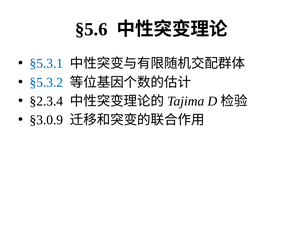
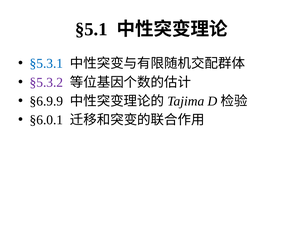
§5.6: §5.6 -> §5.1 (91, 29)
§5.3.2 colour: blue -> purple (46, 82)
§2.3.4: §2.3.4 -> §6.9.9 (46, 101)
§3.0.9: §3.0.9 -> §6.0.1 (46, 120)
